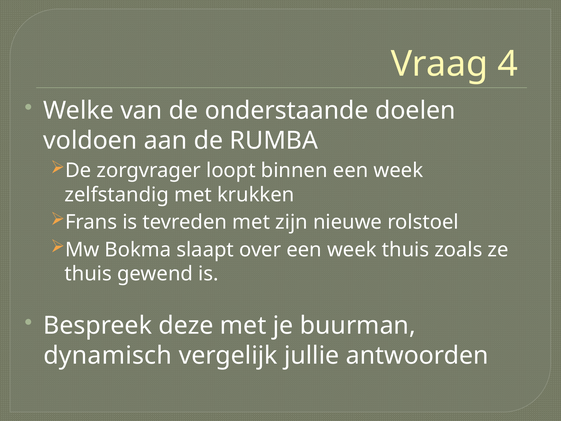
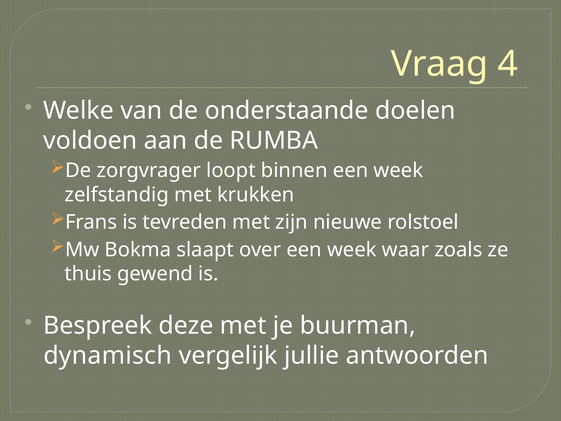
week thuis: thuis -> waar (406, 249)
